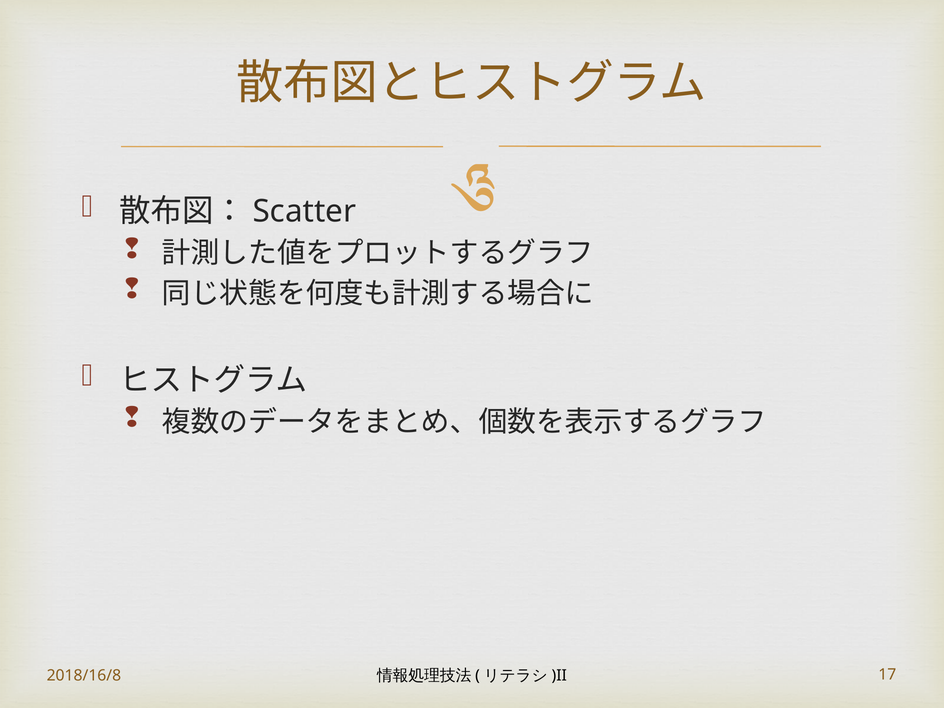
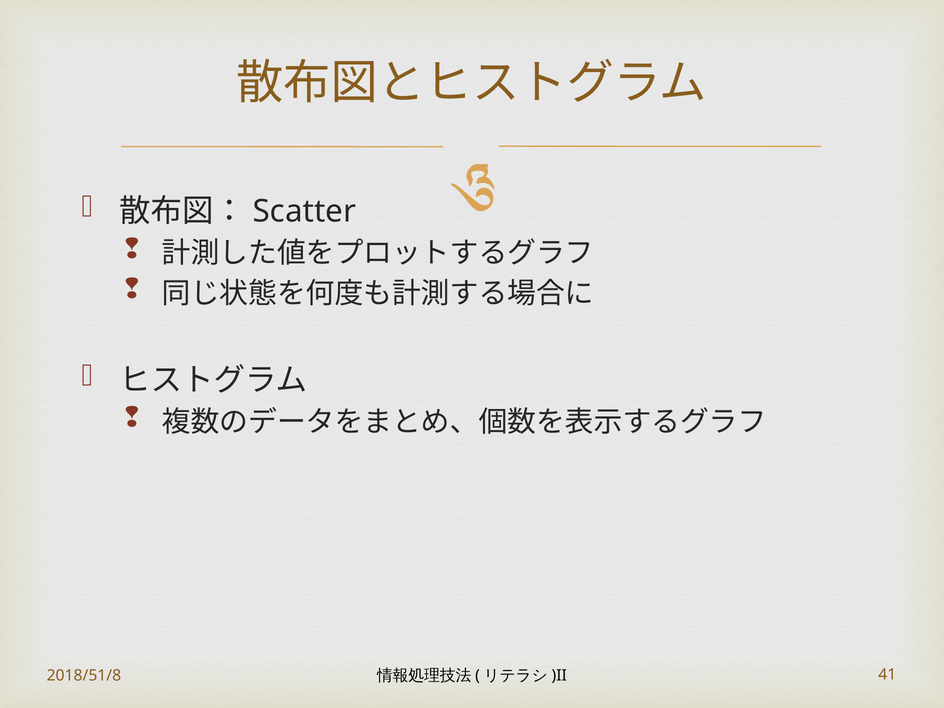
2018/16/8: 2018/16/8 -> 2018/51/8 (84, 676)
17: 17 -> 41 (887, 674)
